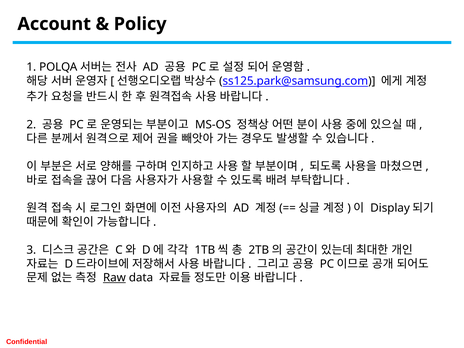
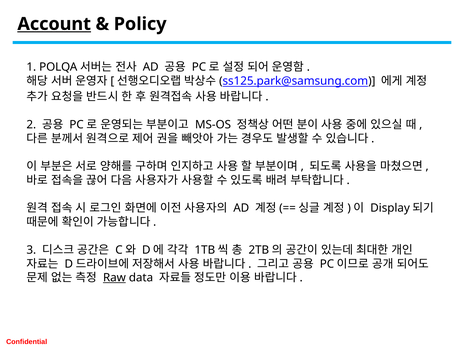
Account underline: none -> present (54, 24)
